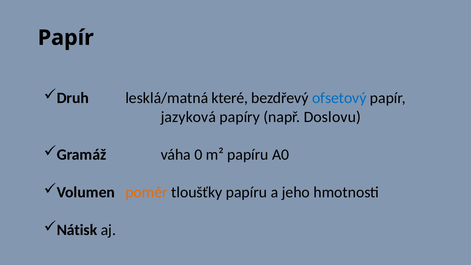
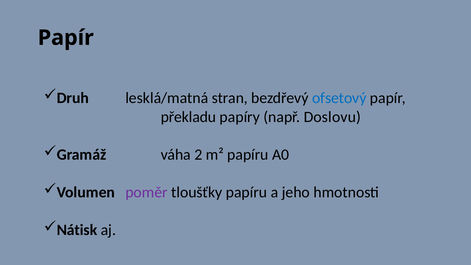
které: které -> stran (230, 98)
jazyková: jazyková -> překladu (188, 117)
0: 0 -> 2 (198, 155)
poměr colour: orange -> purple (147, 192)
